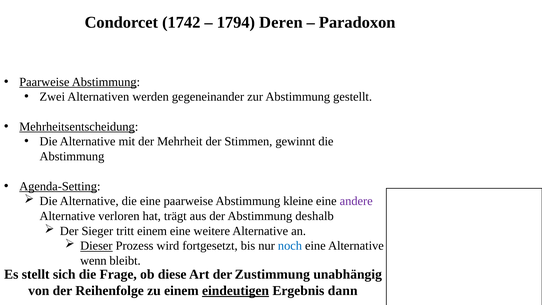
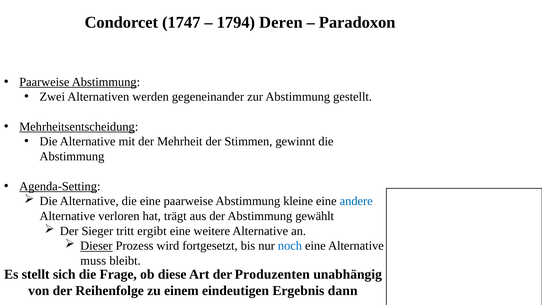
1742: 1742 -> 1747 (181, 22)
andere colour: purple -> blue (356, 201)
deshalb: deshalb -> gewählt (315, 216)
tritt einem: einem -> ergibt (152, 231)
wenn: wenn -> muss (93, 261)
Zustimmung: Zustimmung -> Produzenten (272, 274)
eindeutigen underline: present -> none (236, 291)
